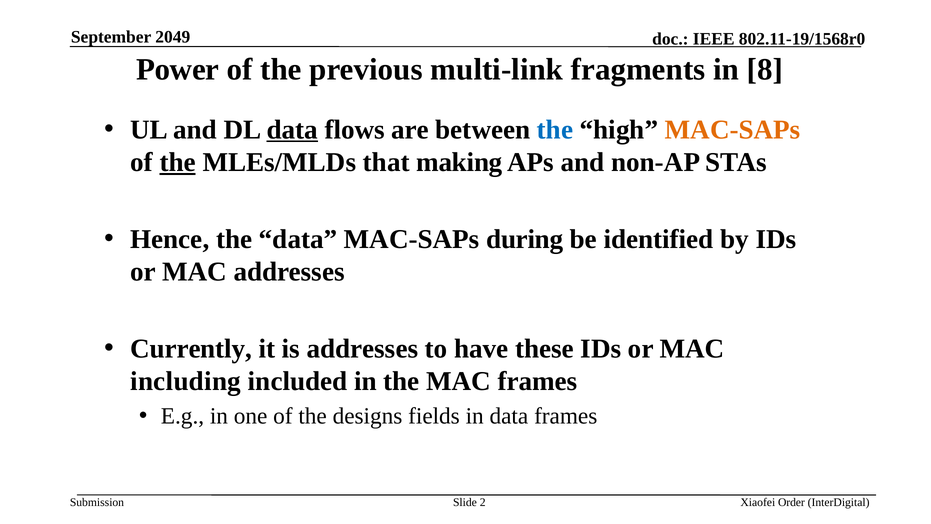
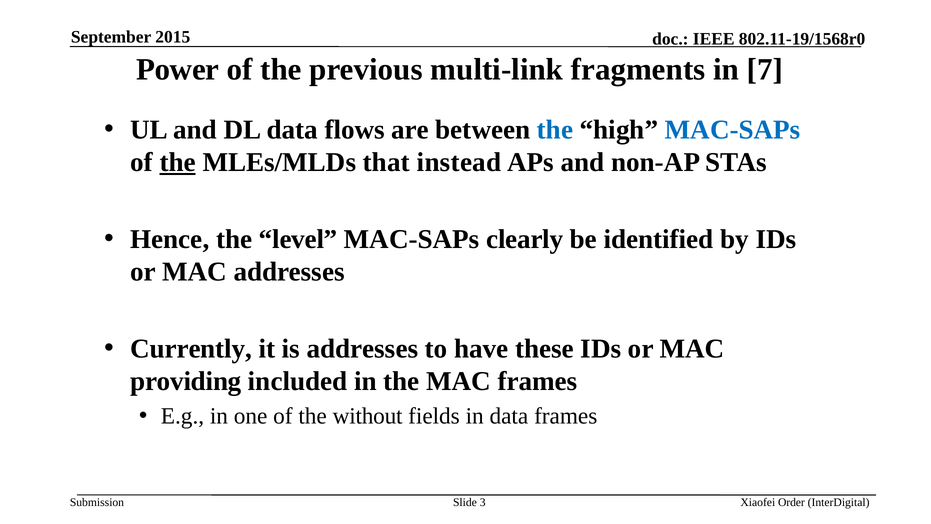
2049: 2049 -> 2015 (173, 37)
8: 8 -> 7 (765, 69)
data underline: present -> none (292, 130)
MAC-SAPs colour: orange -> blue (733, 130)
making: making -> instead (459, 162)
the data: data -> level (298, 239)
during: during -> clearly (525, 239)
including: including -> providing (186, 381)
designs: designs -> without (368, 416)
2: 2 -> 3 (483, 502)
